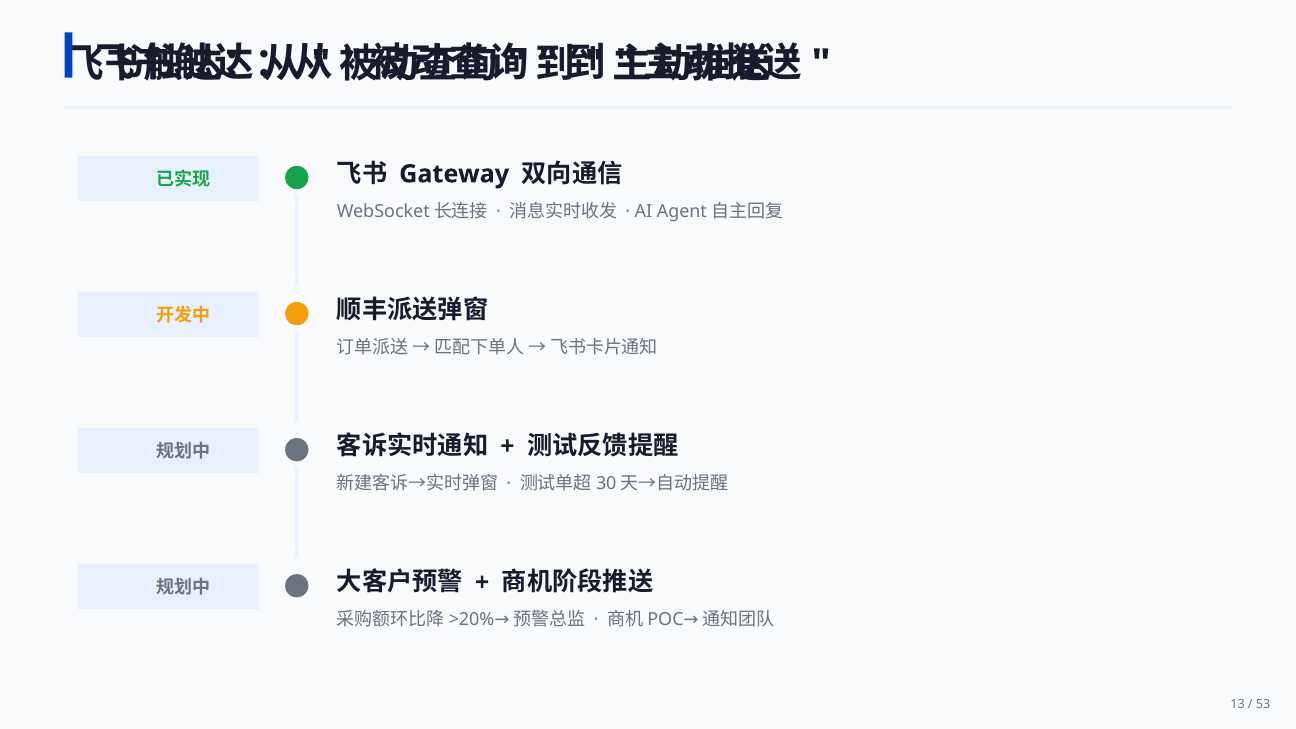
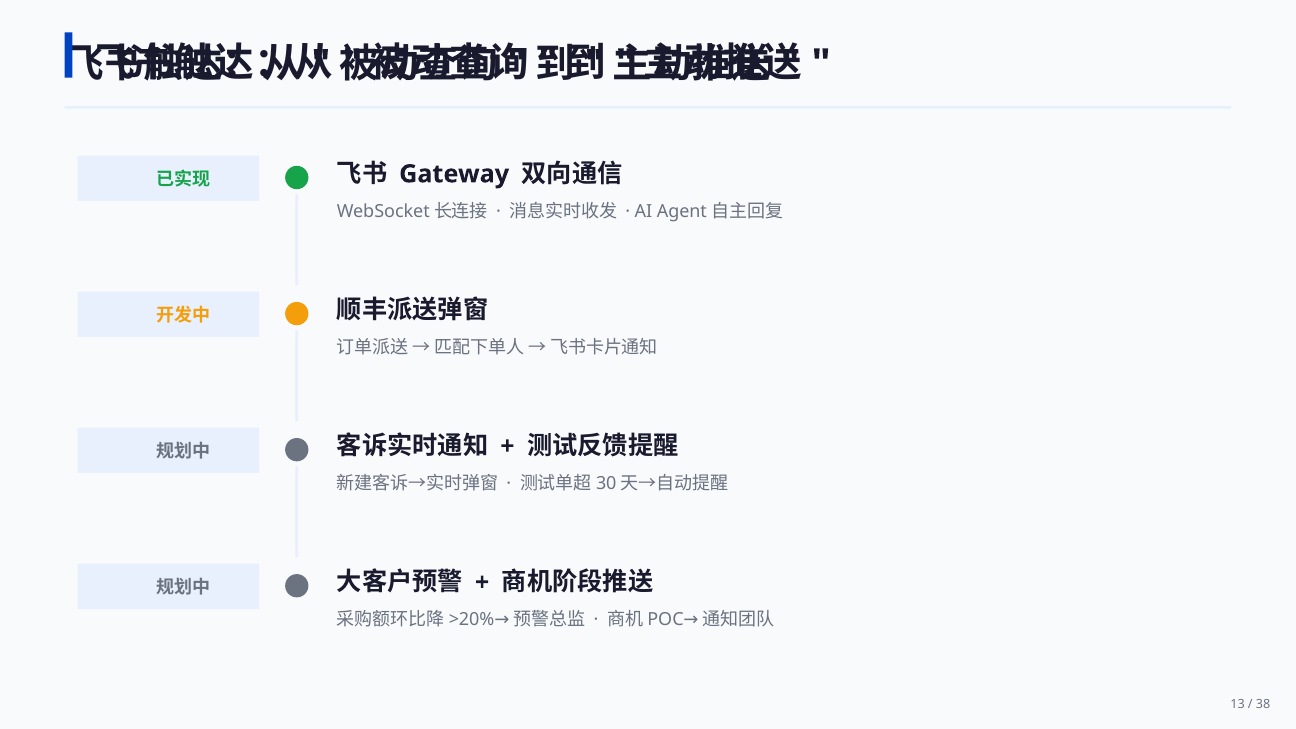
53: 53 -> 38 (1263, 704)
